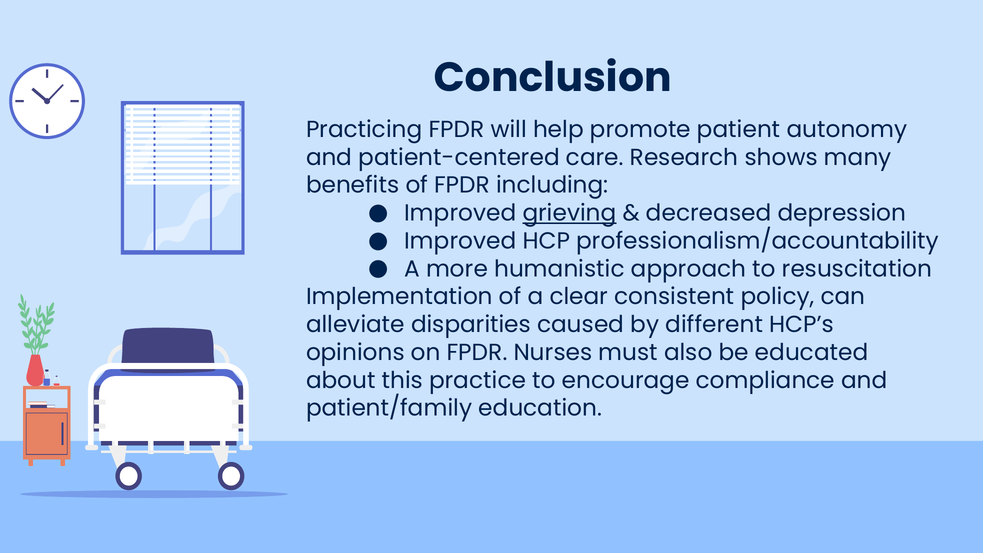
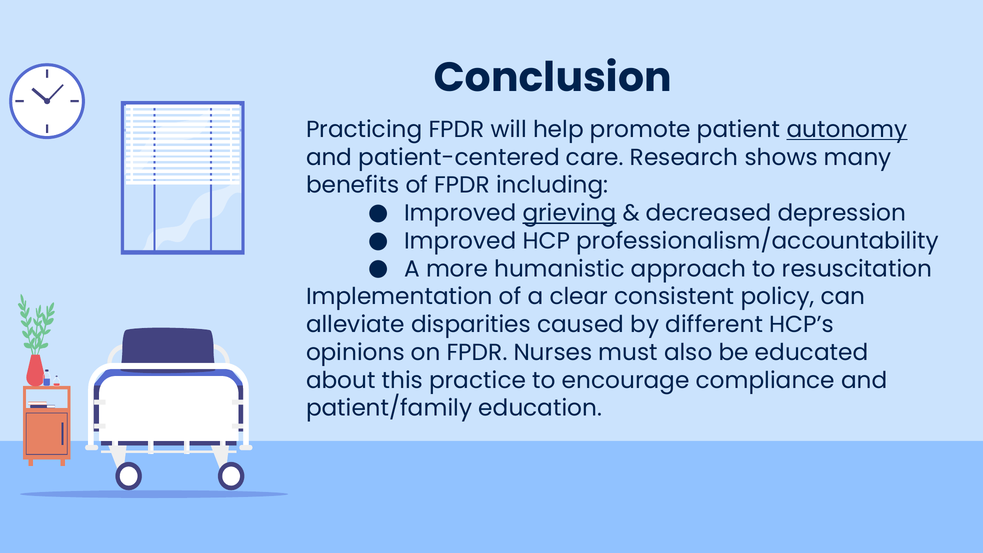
autonomy underline: none -> present (847, 130)
